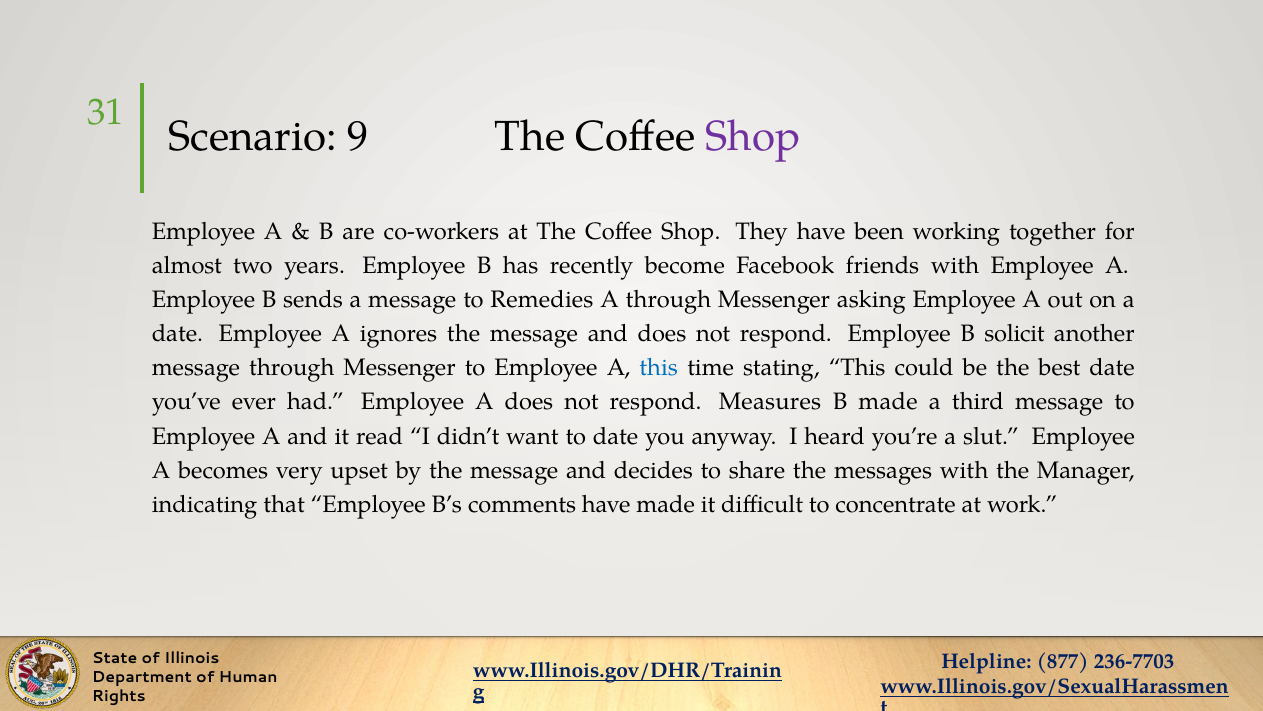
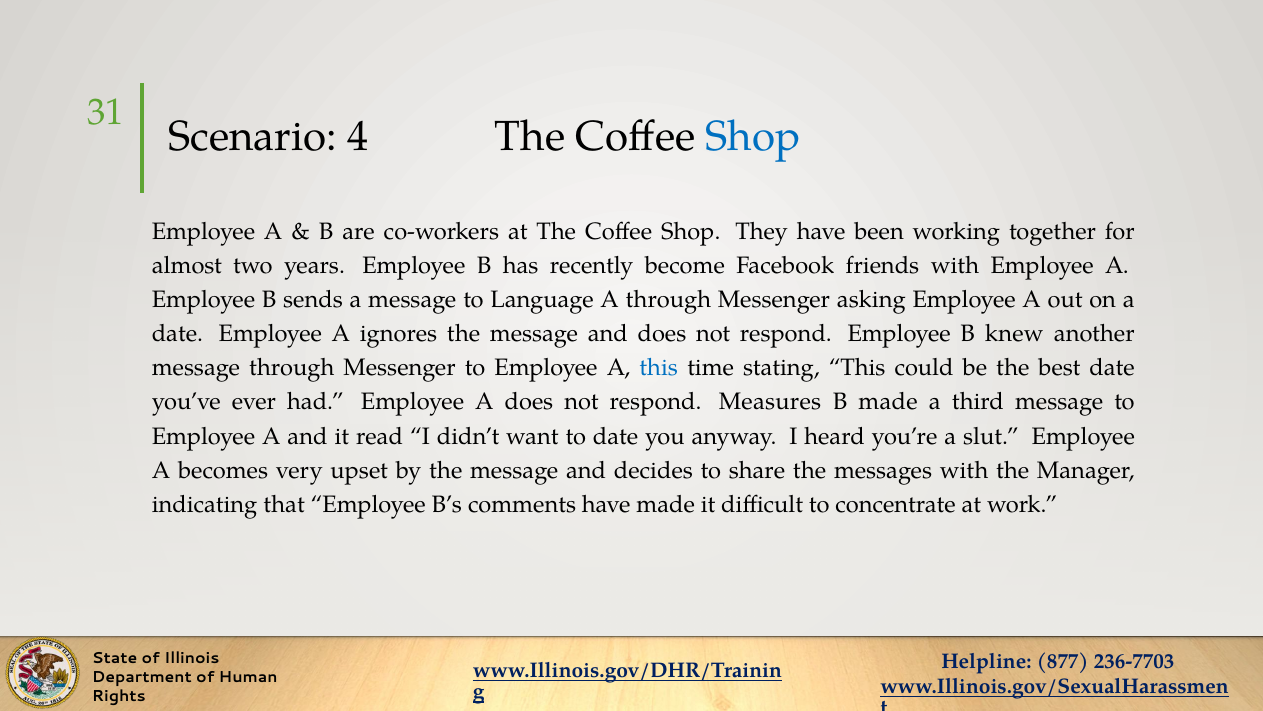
9: 9 -> 4 (358, 136)
Shop colour: purple -> blue (753, 136)
Remedies: Remedies -> Language (542, 300)
solicit: solicit -> knew (1014, 334)
